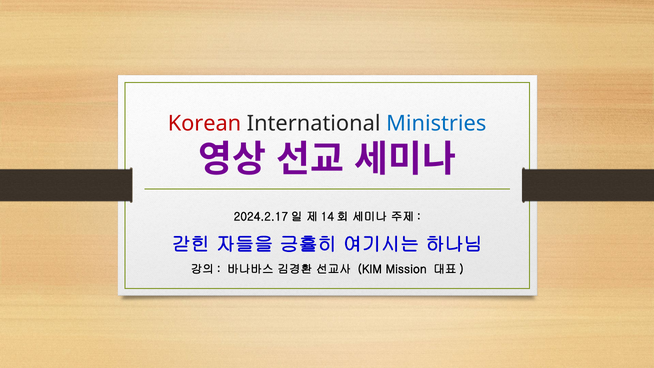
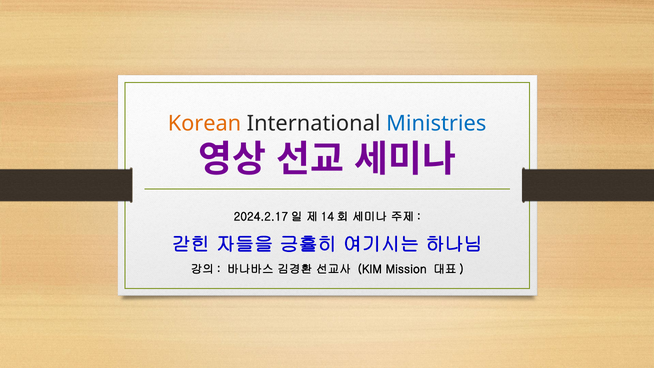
Korean colour: red -> orange (204, 124)
